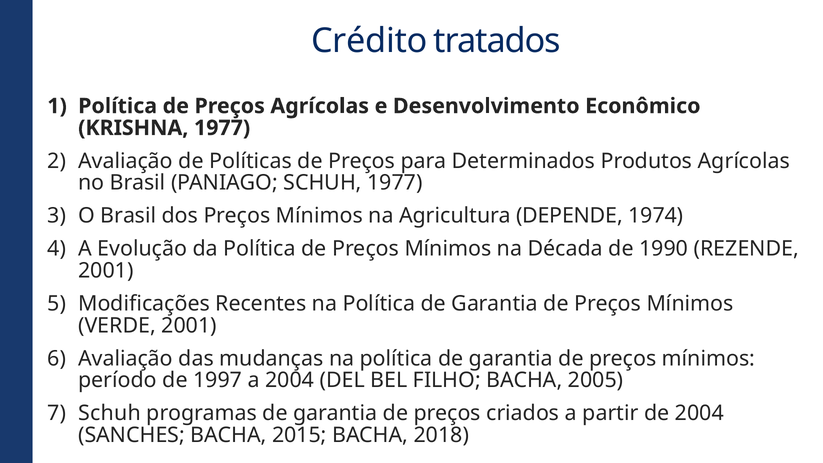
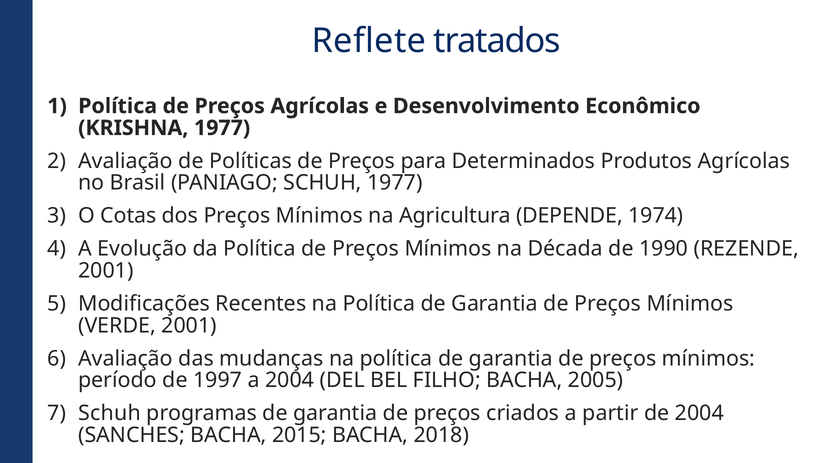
Crédito: Crédito -> Reflete (369, 41)
O Brasil: Brasil -> Cotas (128, 216)
